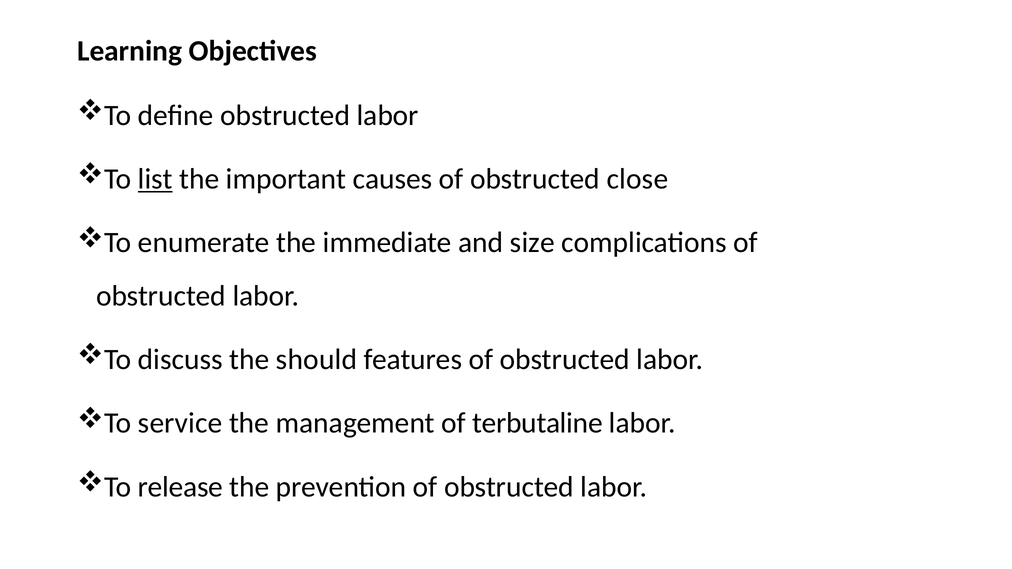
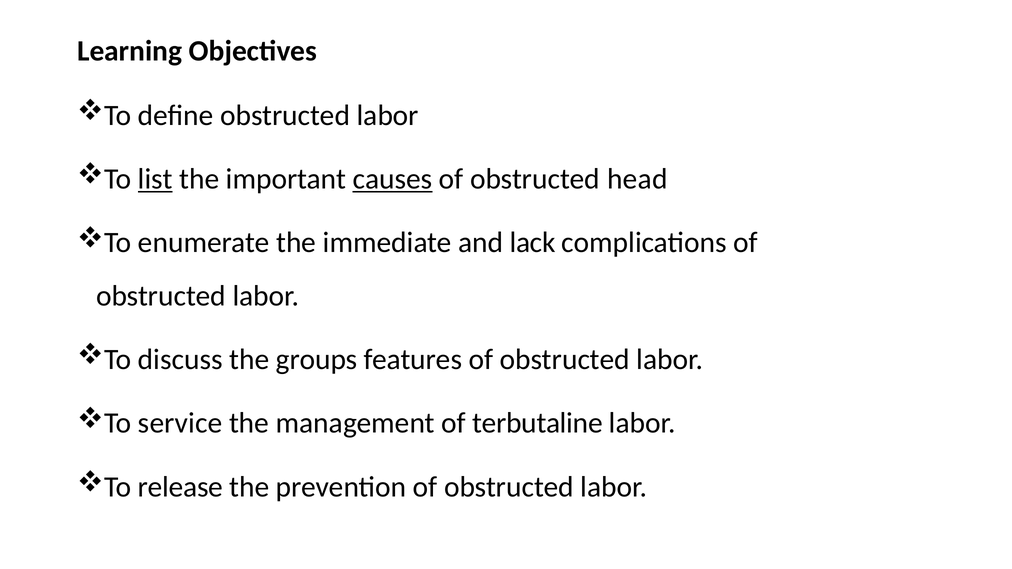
causes underline: none -> present (392, 179)
close: close -> head (637, 179)
size: size -> lack (533, 243)
should: should -> groups (317, 360)
